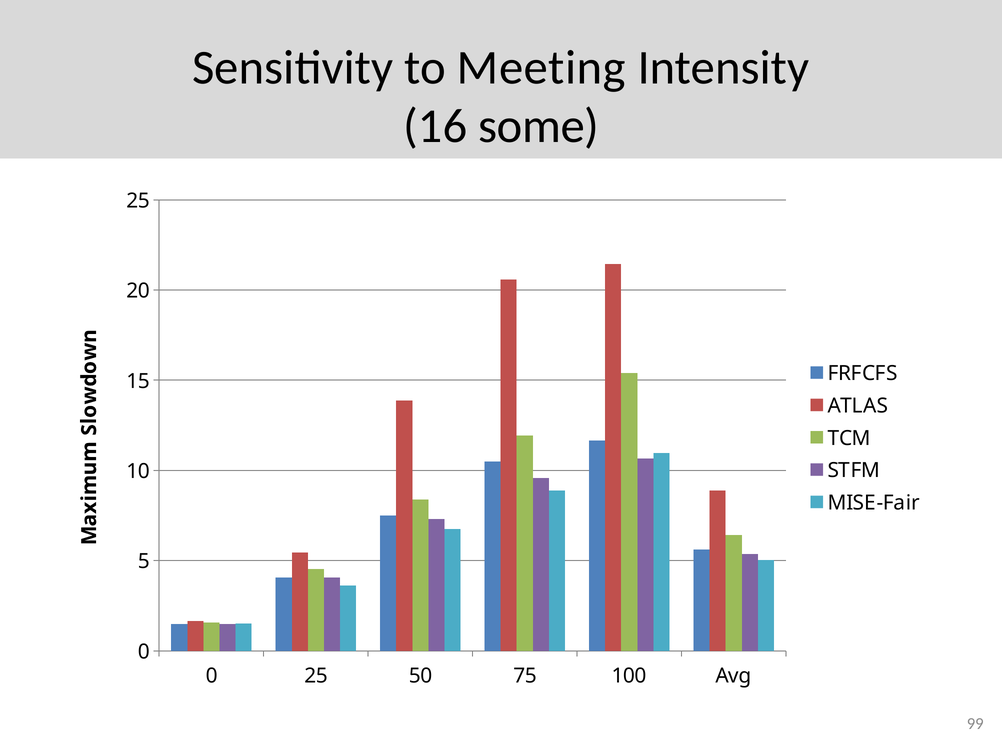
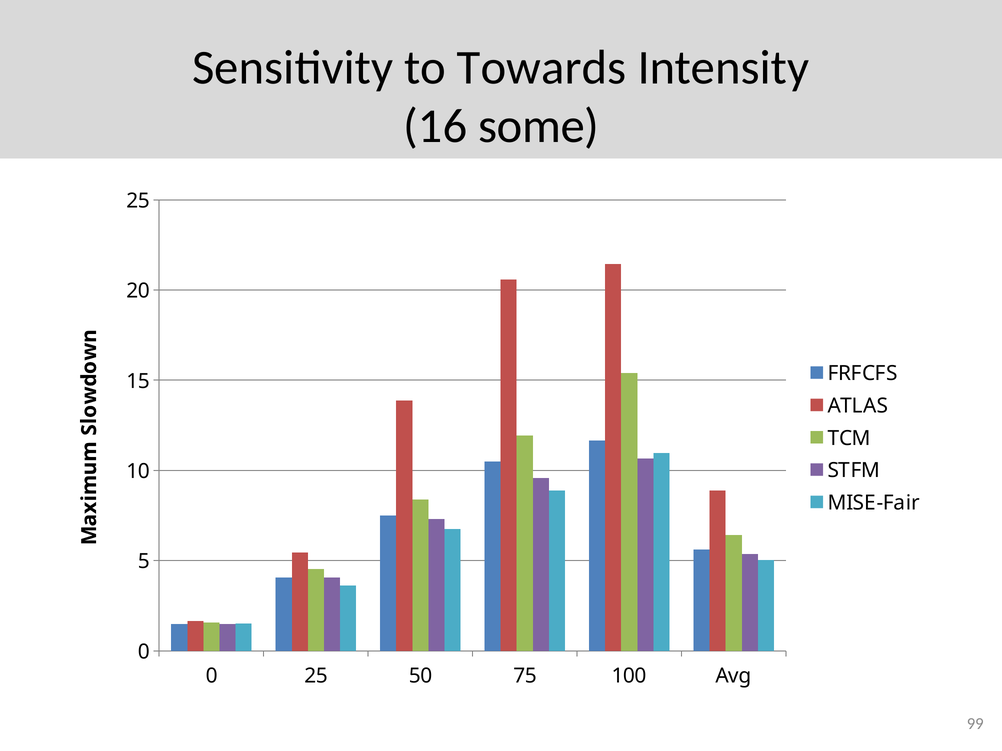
Meeting: Meeting -> Towards (542, 68)
